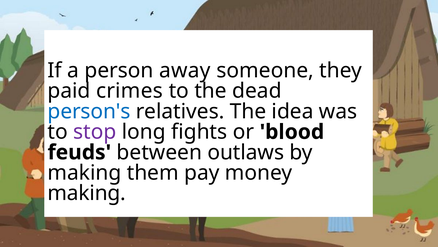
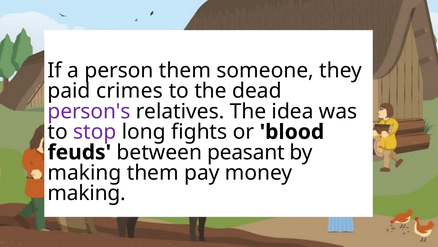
person away: away -> them (185, 70)
person's colour: blue -> purple (89, 111)
outlaws: outlaws -> peasant (246, 152)
